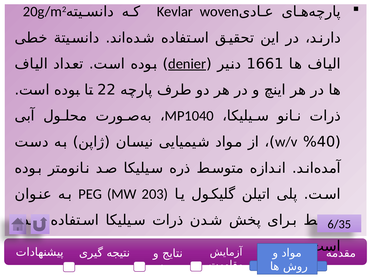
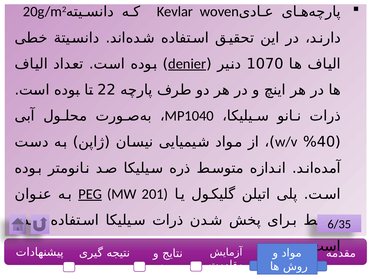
1661: 1661 -> 1070 (265, 64)
PEG underline: none -> present (90, 194)
203: 203 -> 201 (155, 194)
